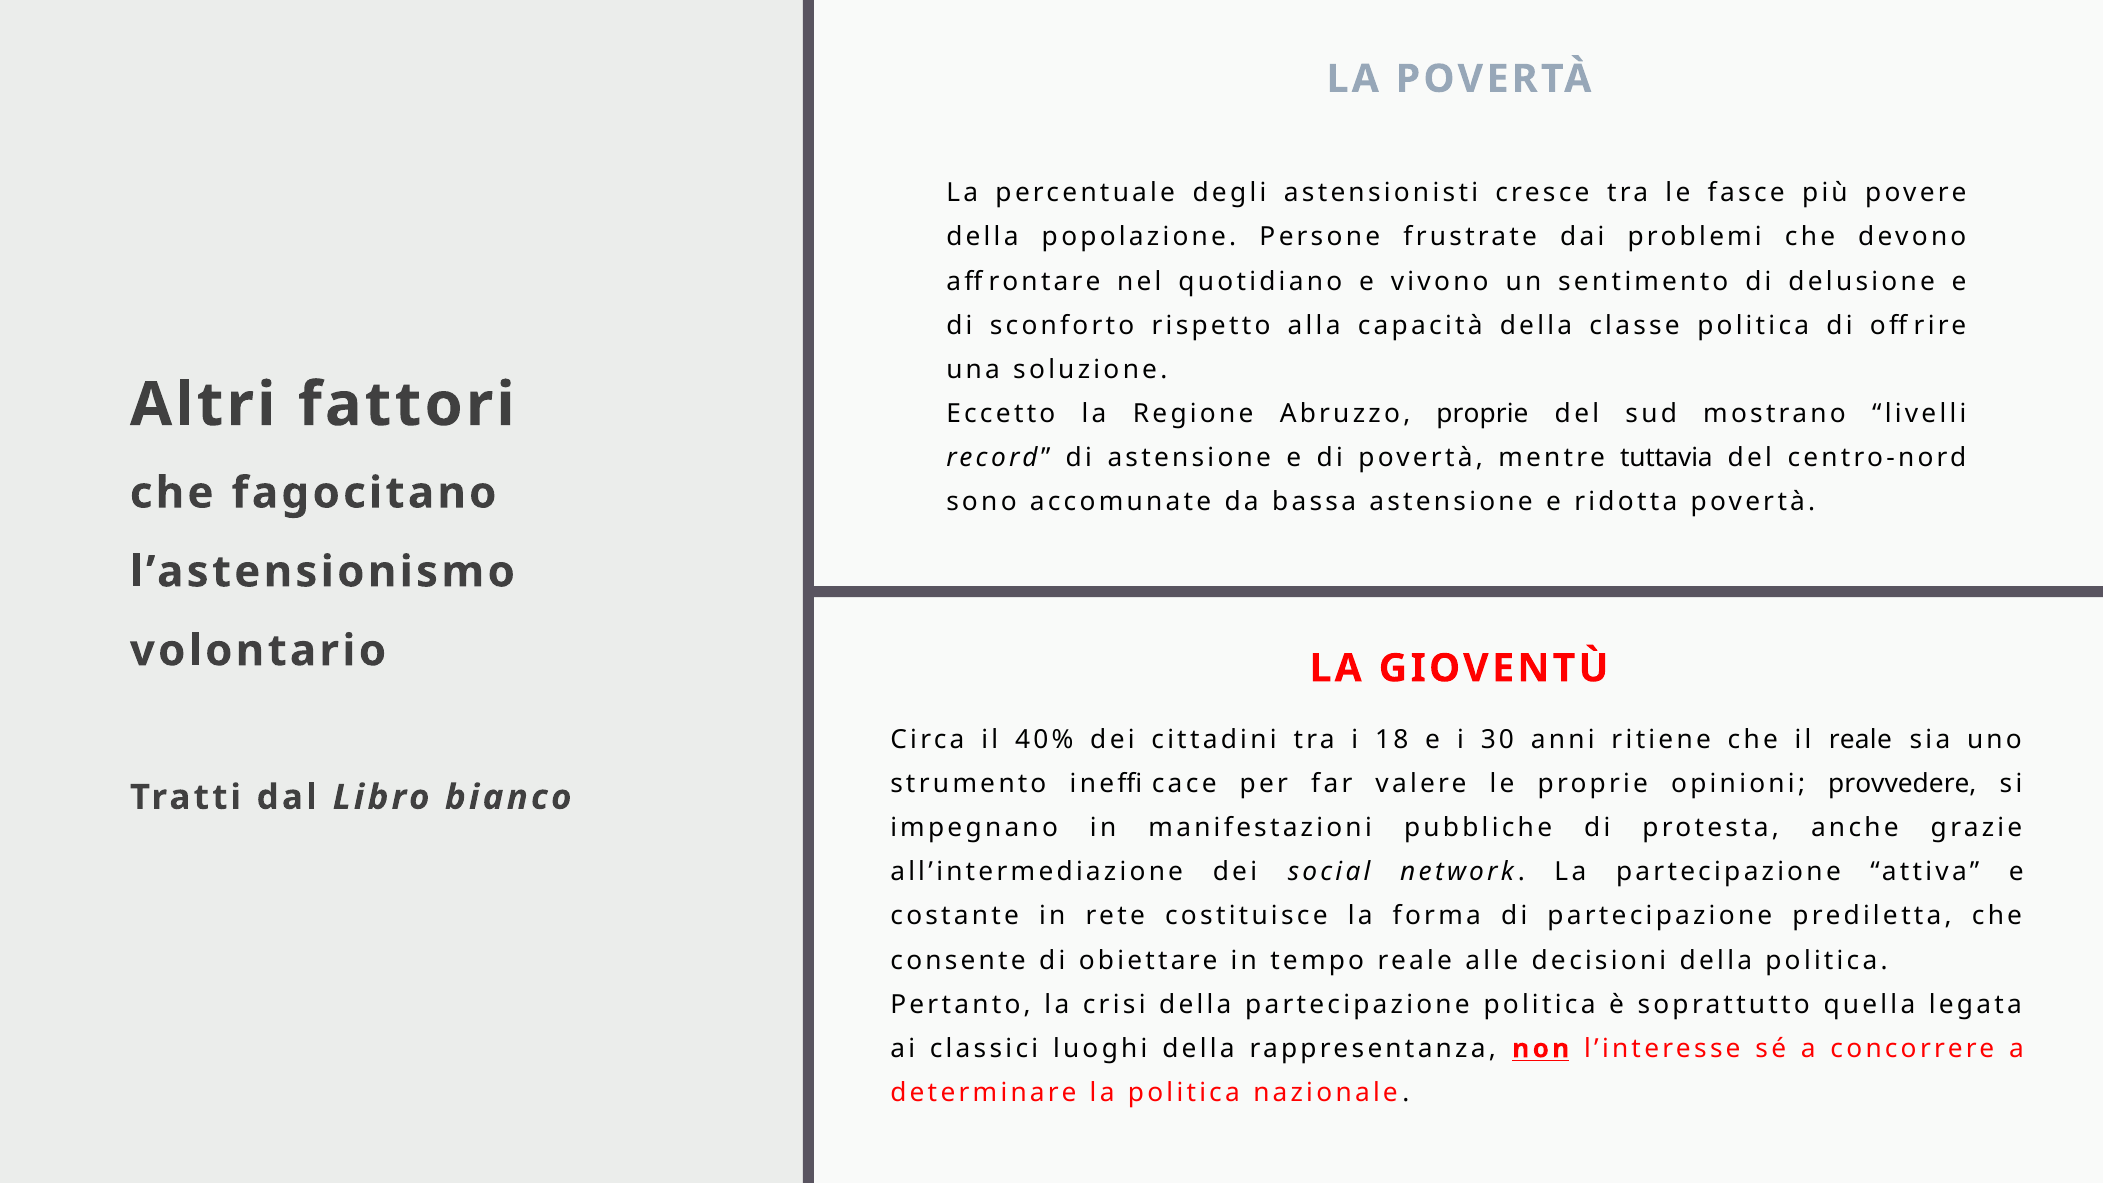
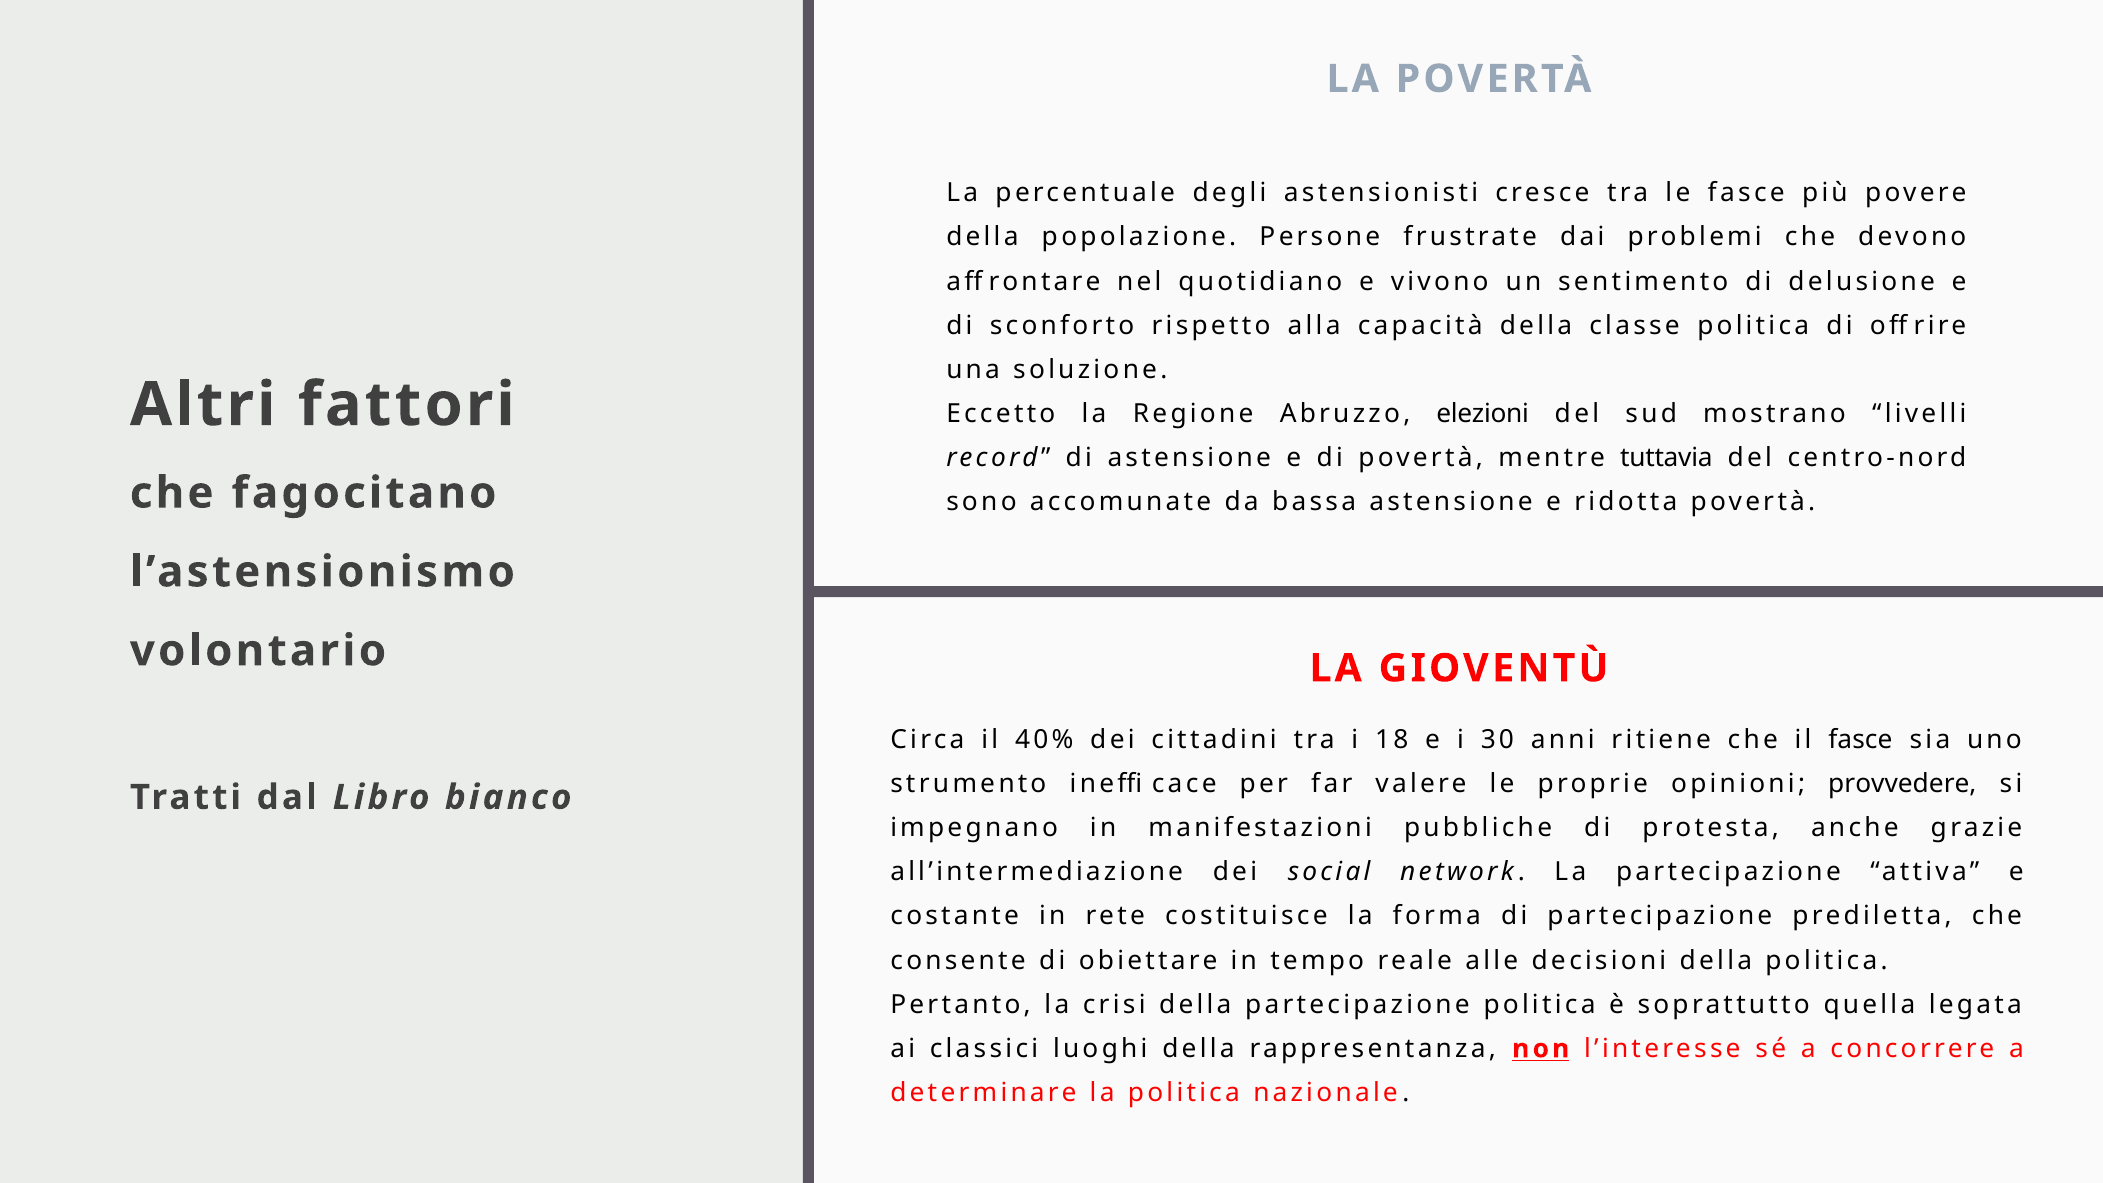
Abruzzo proprie: proprie -> elezioni (1483, 414)
il reale: reale -> fasce (1860, 740)
